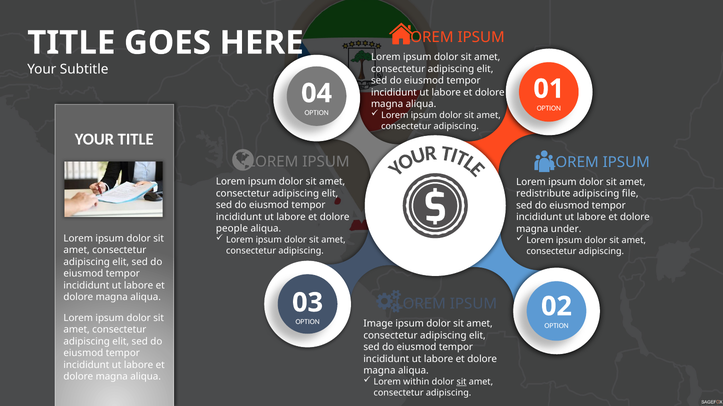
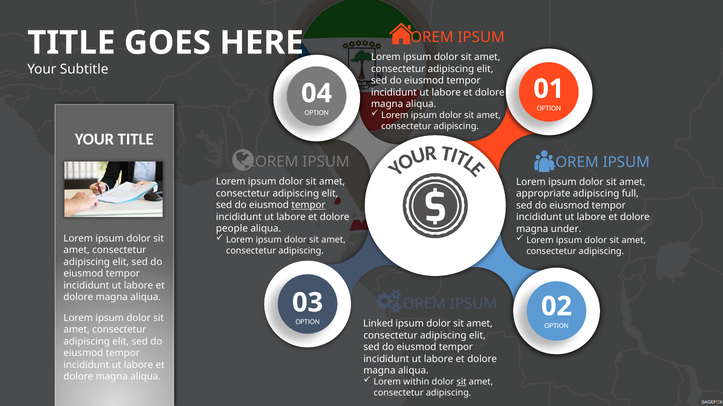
redistribute: redistribute -> appropriate (543, 194)
file: file -> full (630, 194)
tempor underline: none -> present (308, 205)
Image: Image -> Linked (378, 324)
